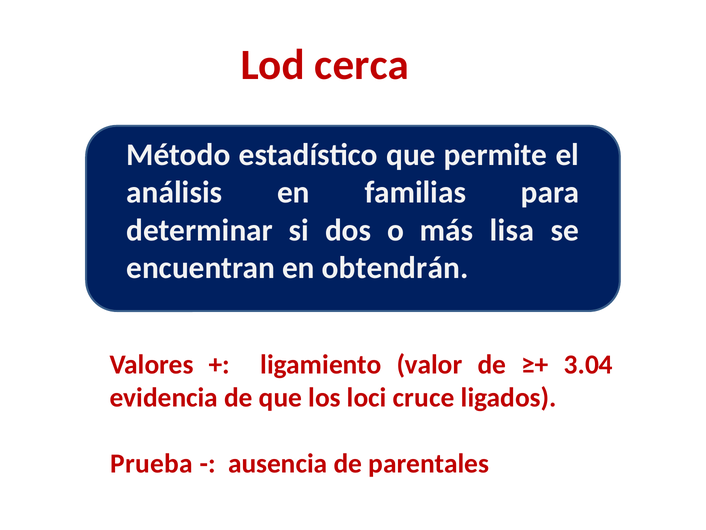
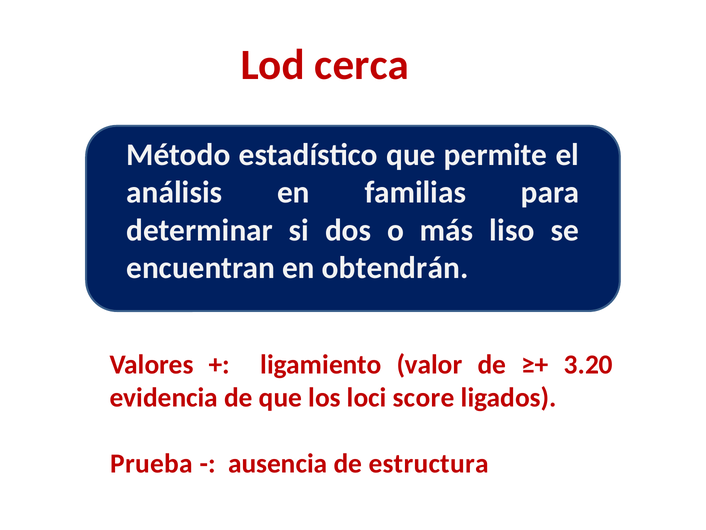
lisa: lisa -> liso (512, 230)
3.04: 3.04 -> 3.20 (588, 364)
cruce: cruce -> score (424, 397)
parentales: parentales -> estructura (429, 463)
